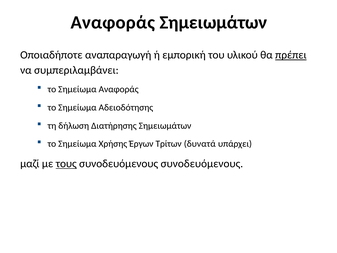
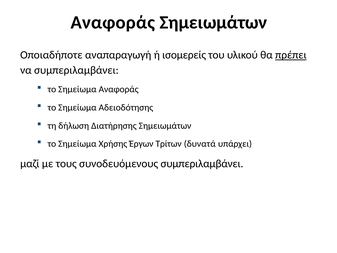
εμπορική: εμπορική -> ισομερείς (184, 55)
τους underline: present -> none (66, 163)
συνοδευόμενους συνοδευόμενους: συνοδευόμενους -> συμπεριλαμβάνει (202, 163)
